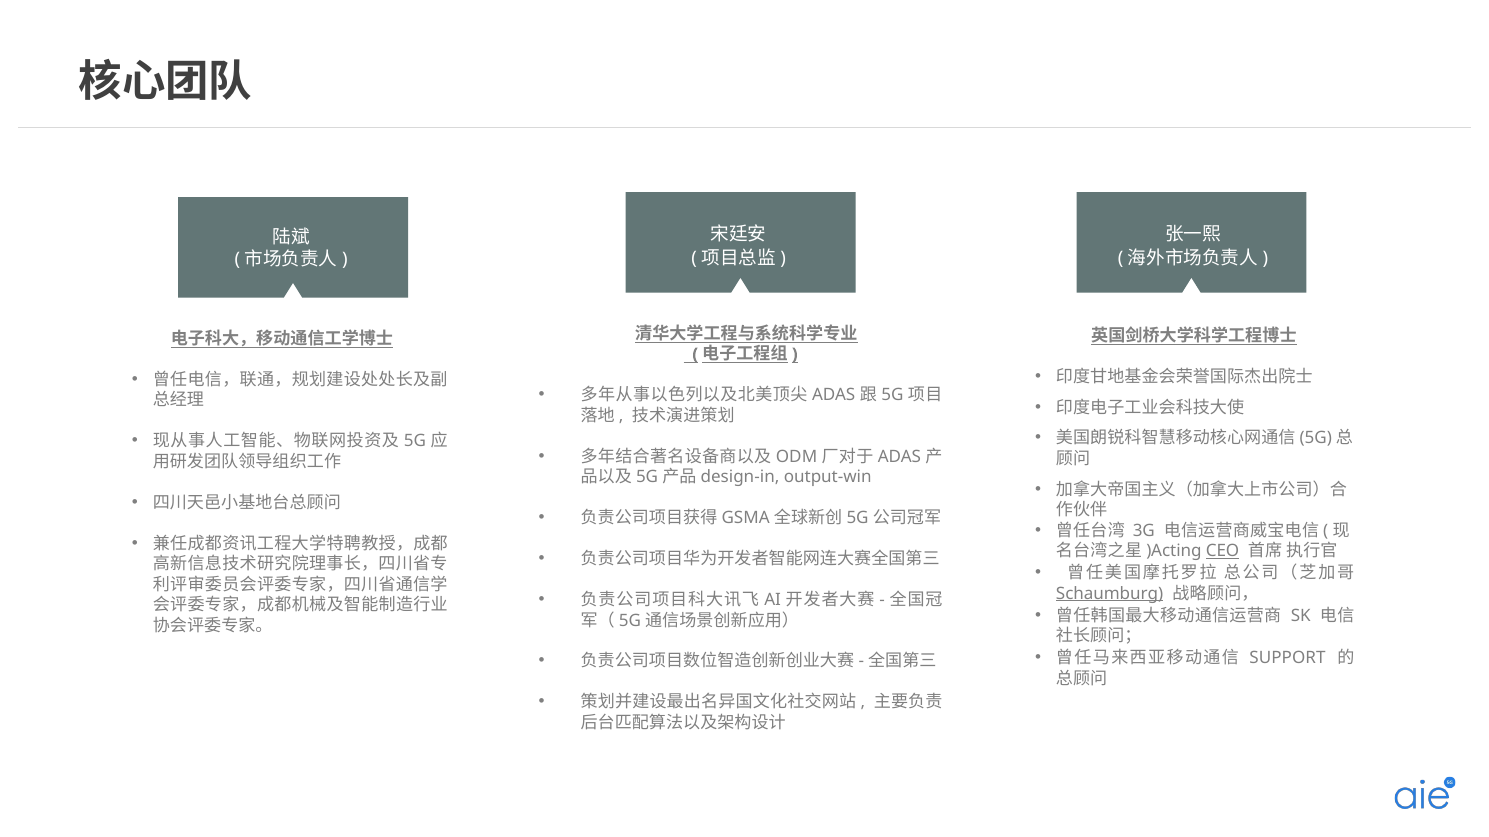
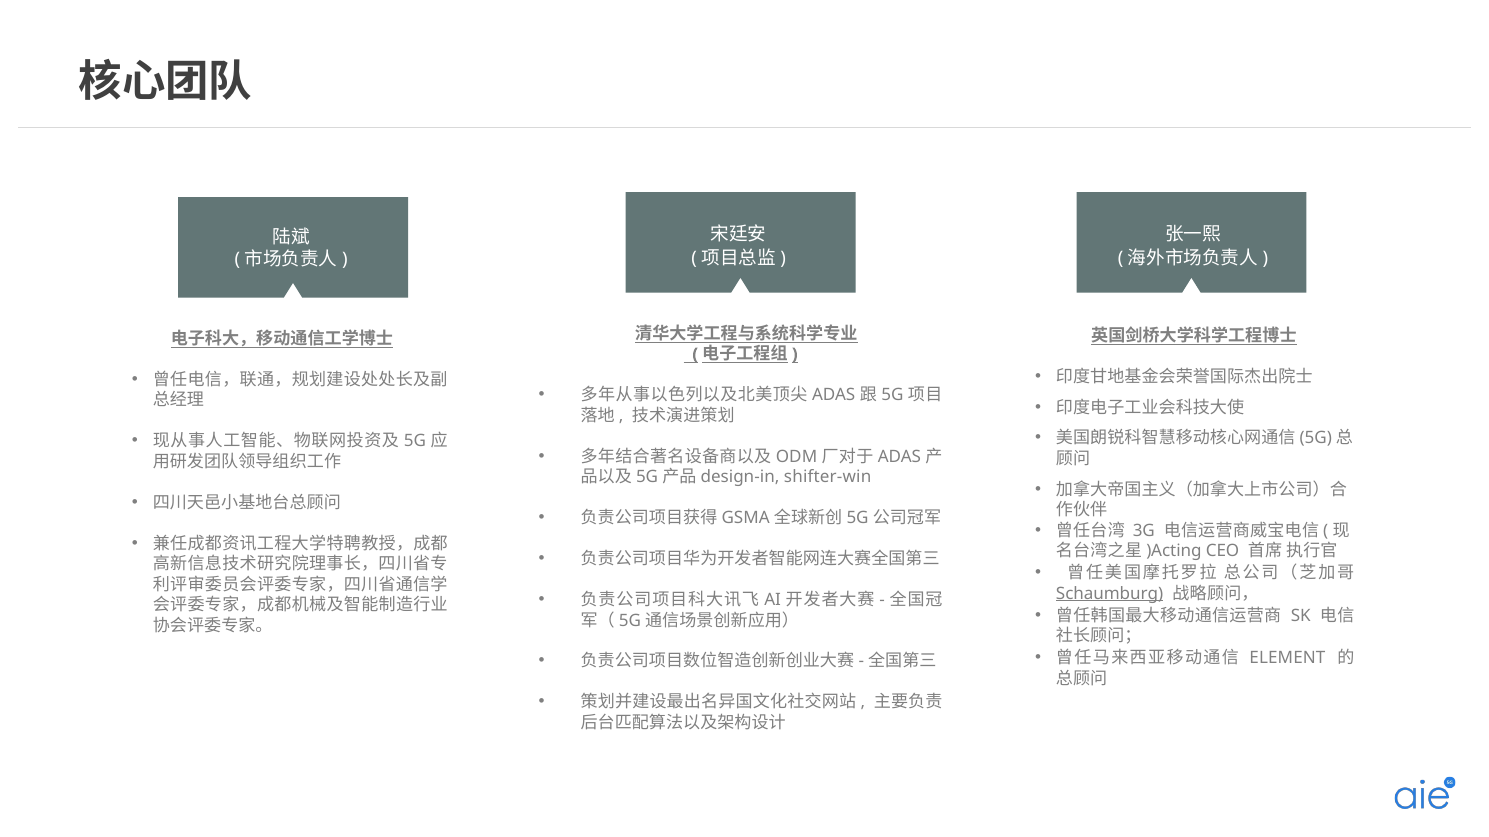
output-win: output-win -> shifter-win (828, 477)
CEO underline: present -> none (1223, 551)
SUPPORT: SUPPORT -> ELEMENT (1287, 659)
